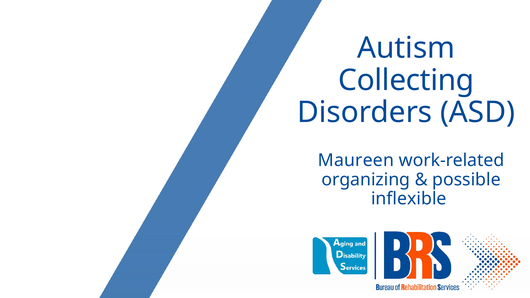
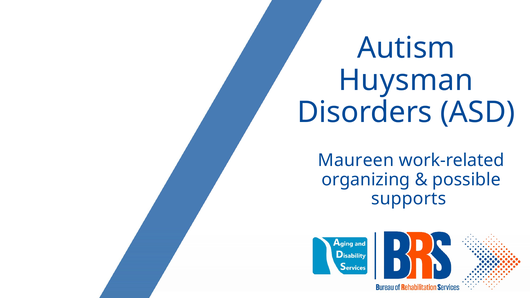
Collecting: Collecting -> Huysman (406, 80)
inflexible: inflexible -> supports (409, 199)
